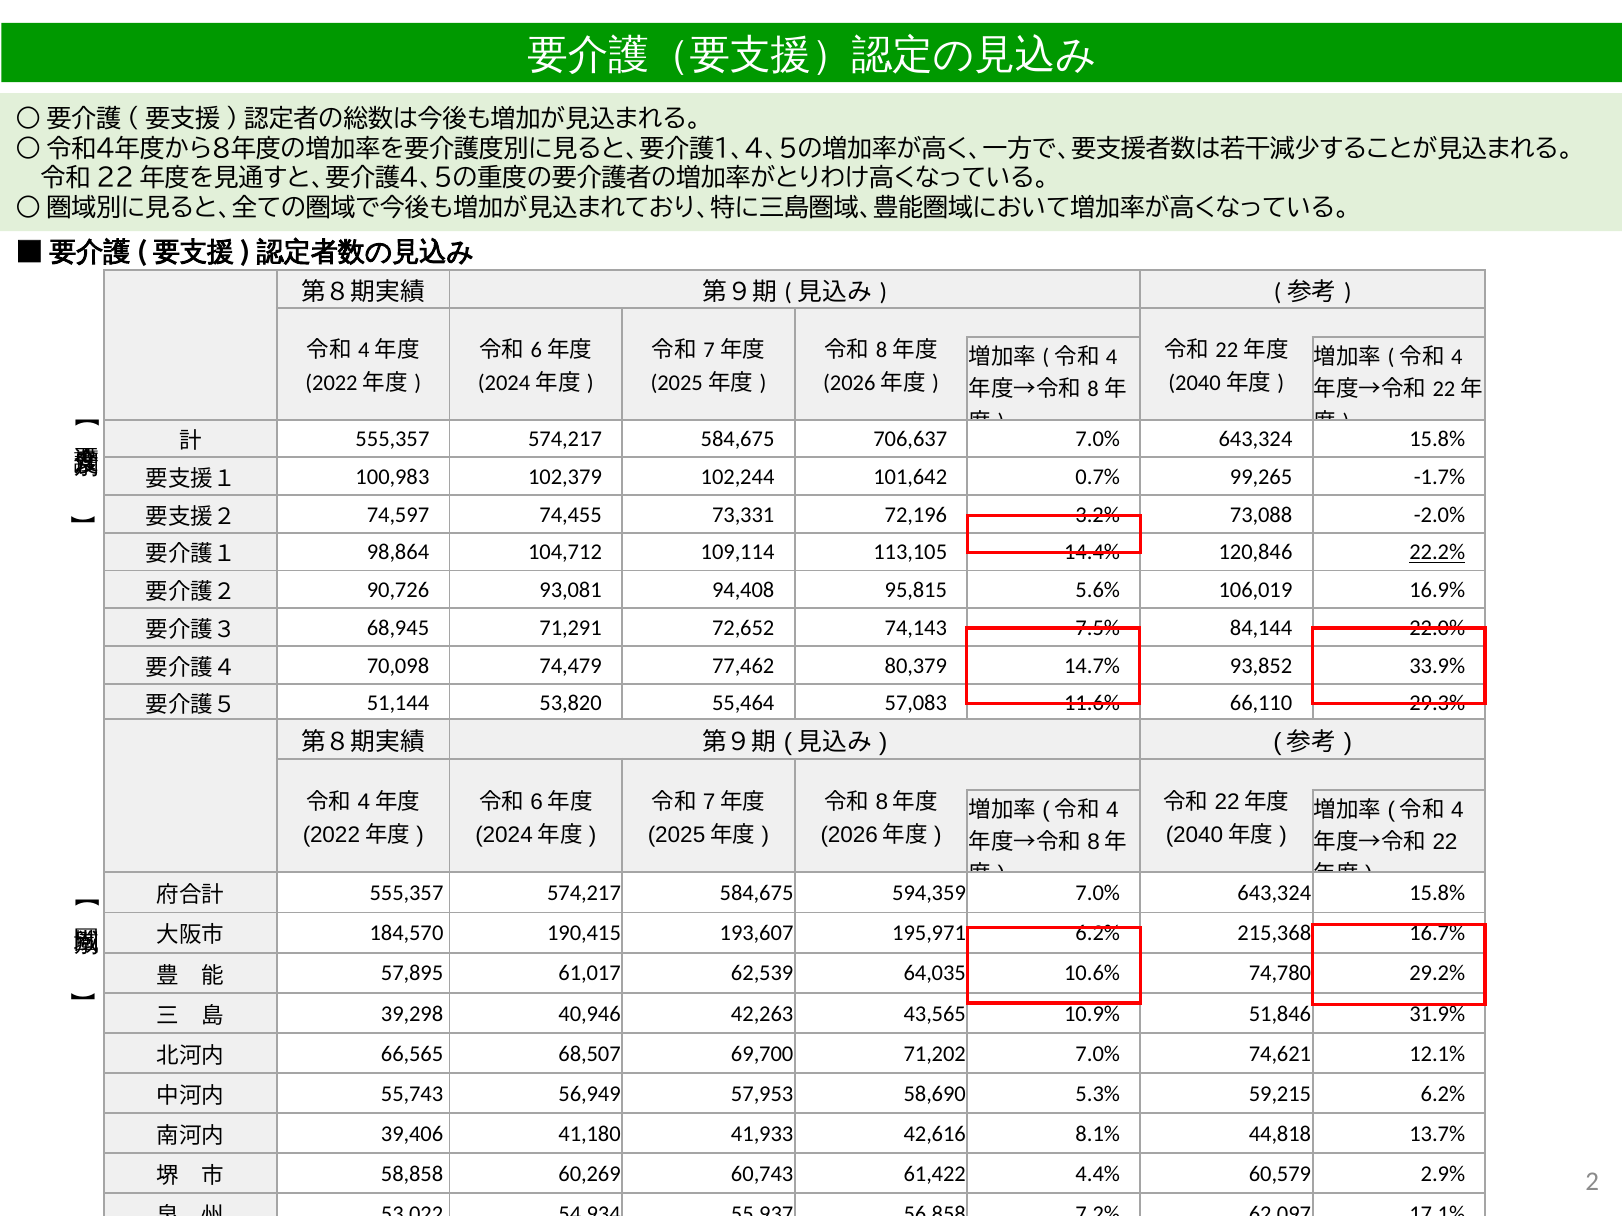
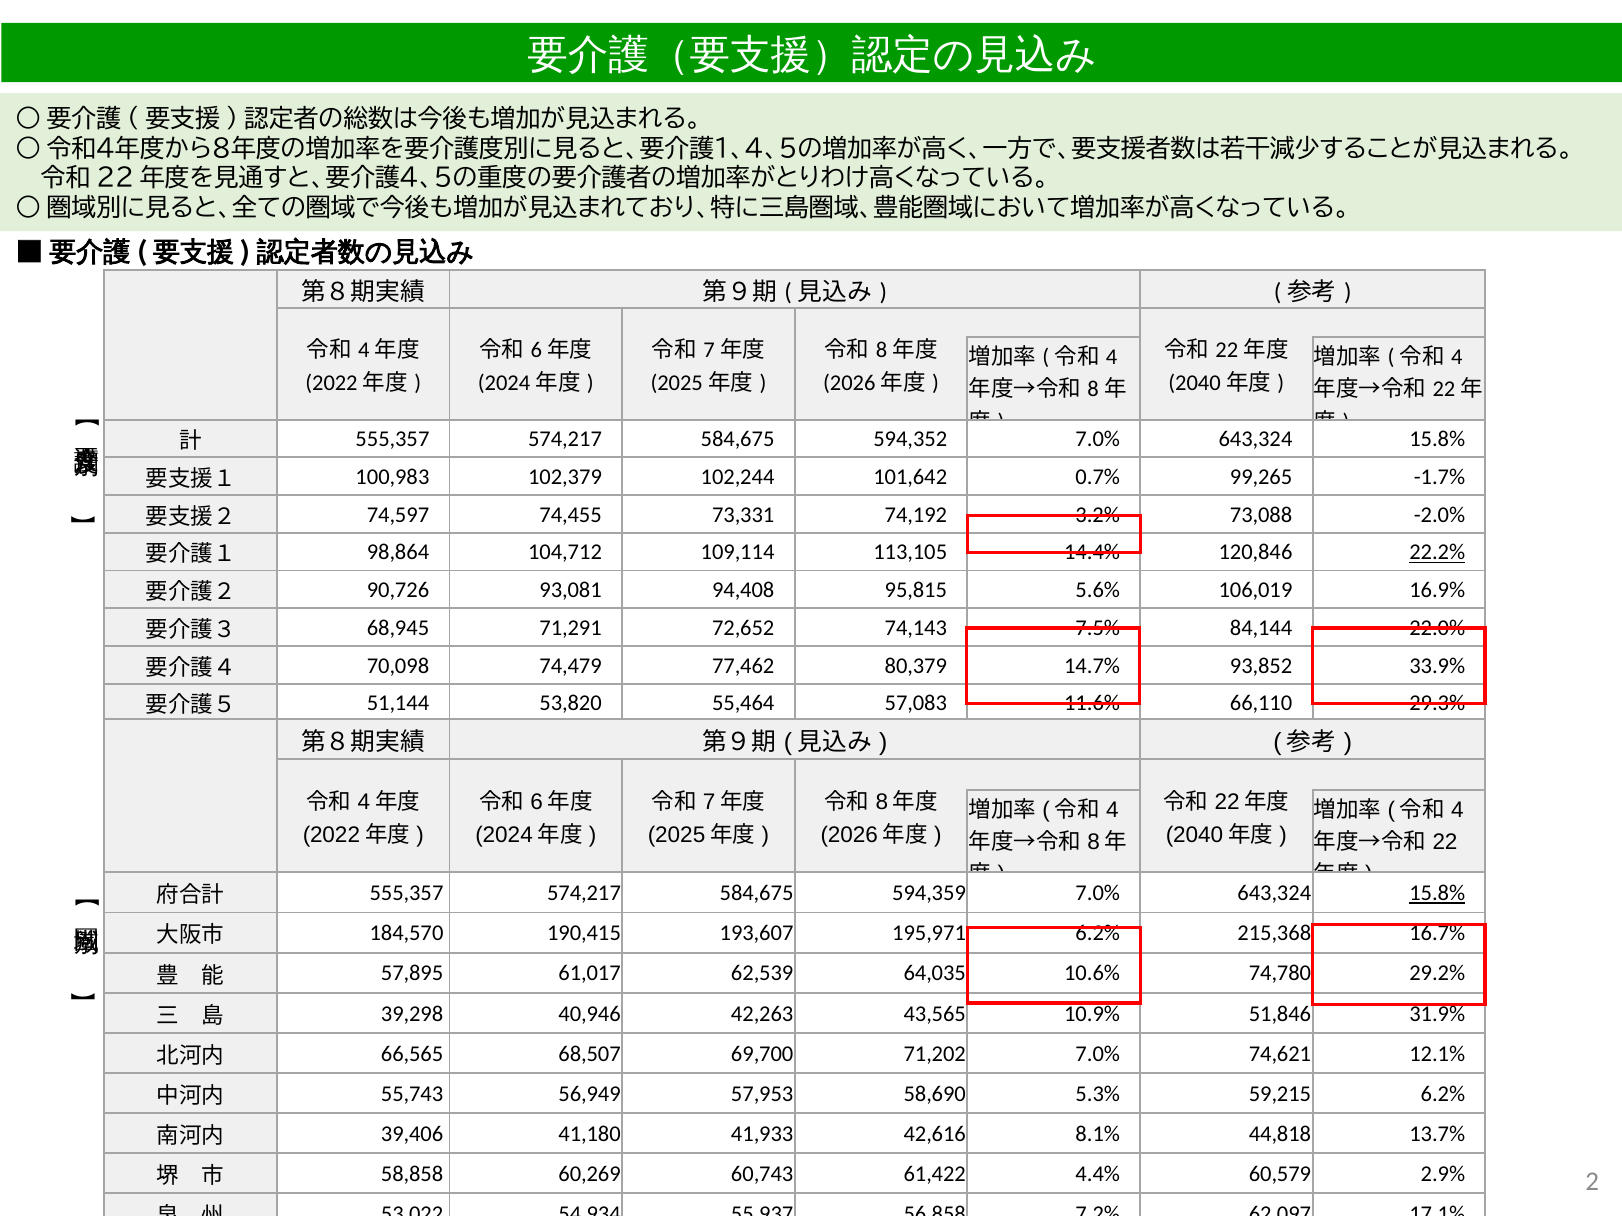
706,637: 706,637 -> 594,352 (910, 440)
72,196: 72,196 -> 74,192 (916, 515)
15.8% underline: none -> present (1437, 894)
